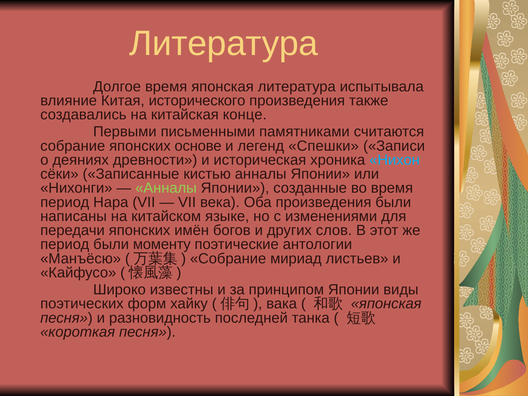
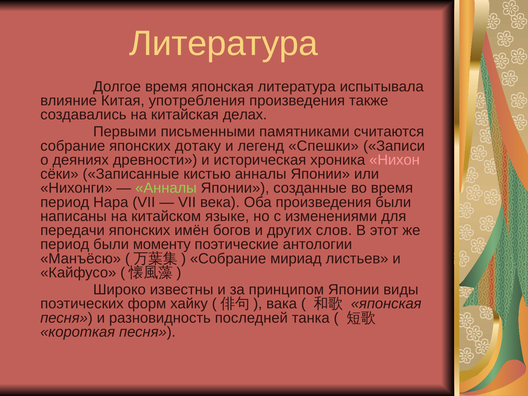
исторического: исторического -> употребления (197, 101)
конце: конце -> делах (245, 115)
основе: основе -> дотаку (198, 146)
Нихон colour: light blue -> pink (395, 160)
